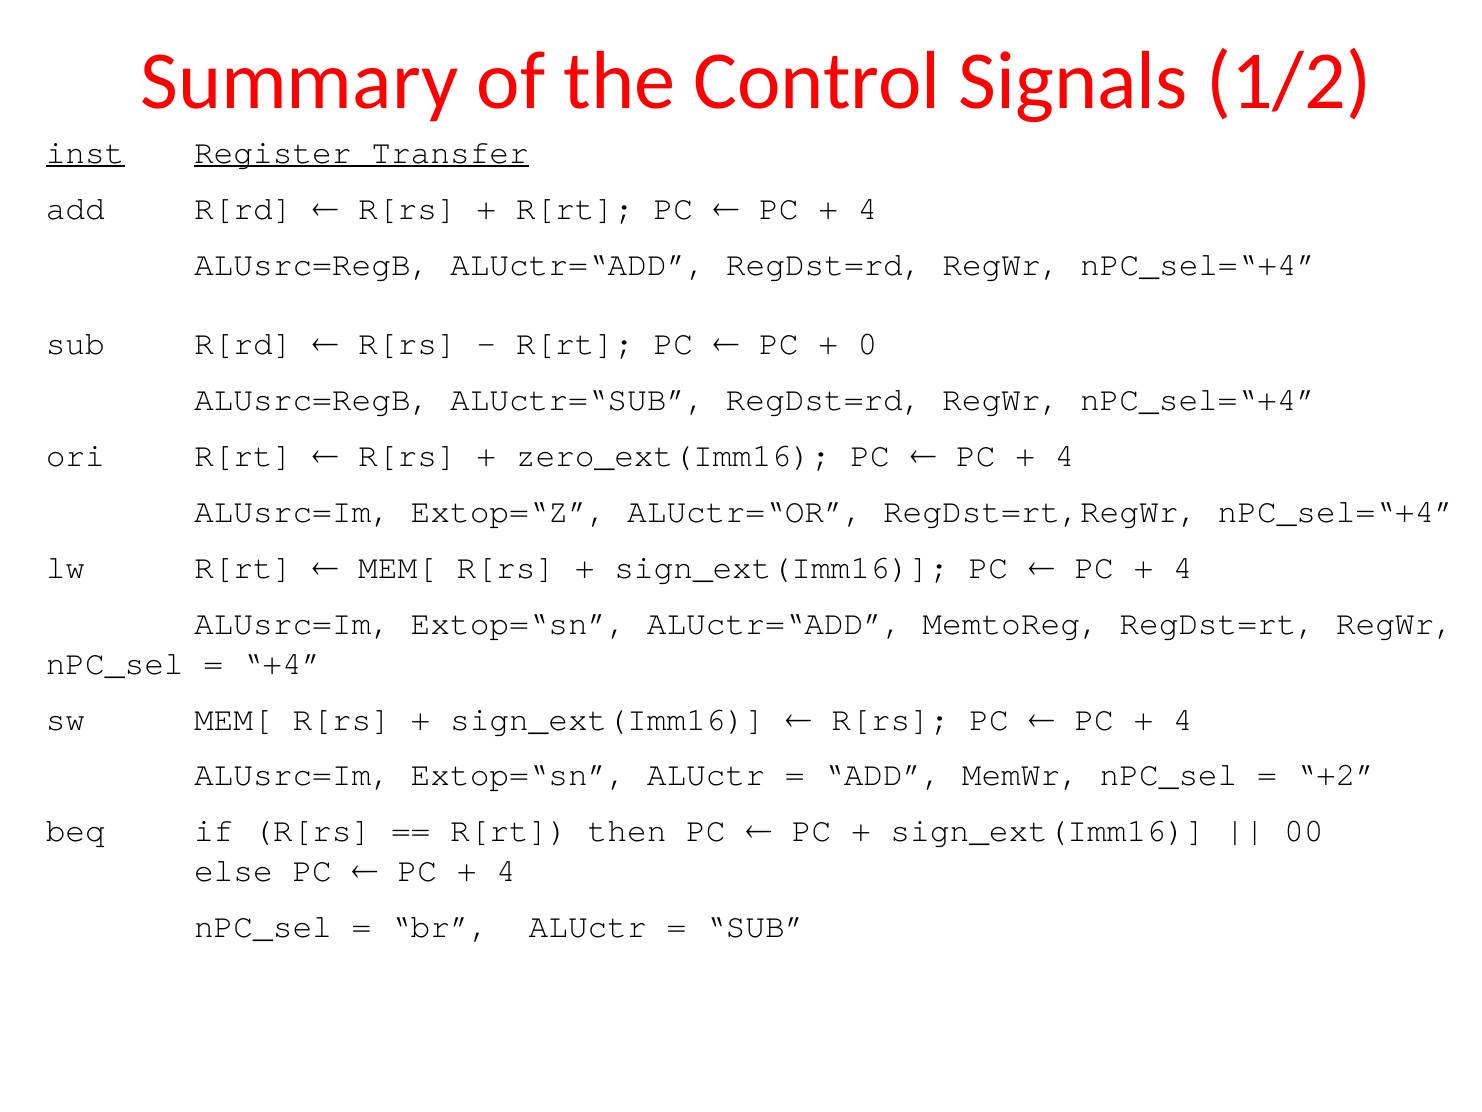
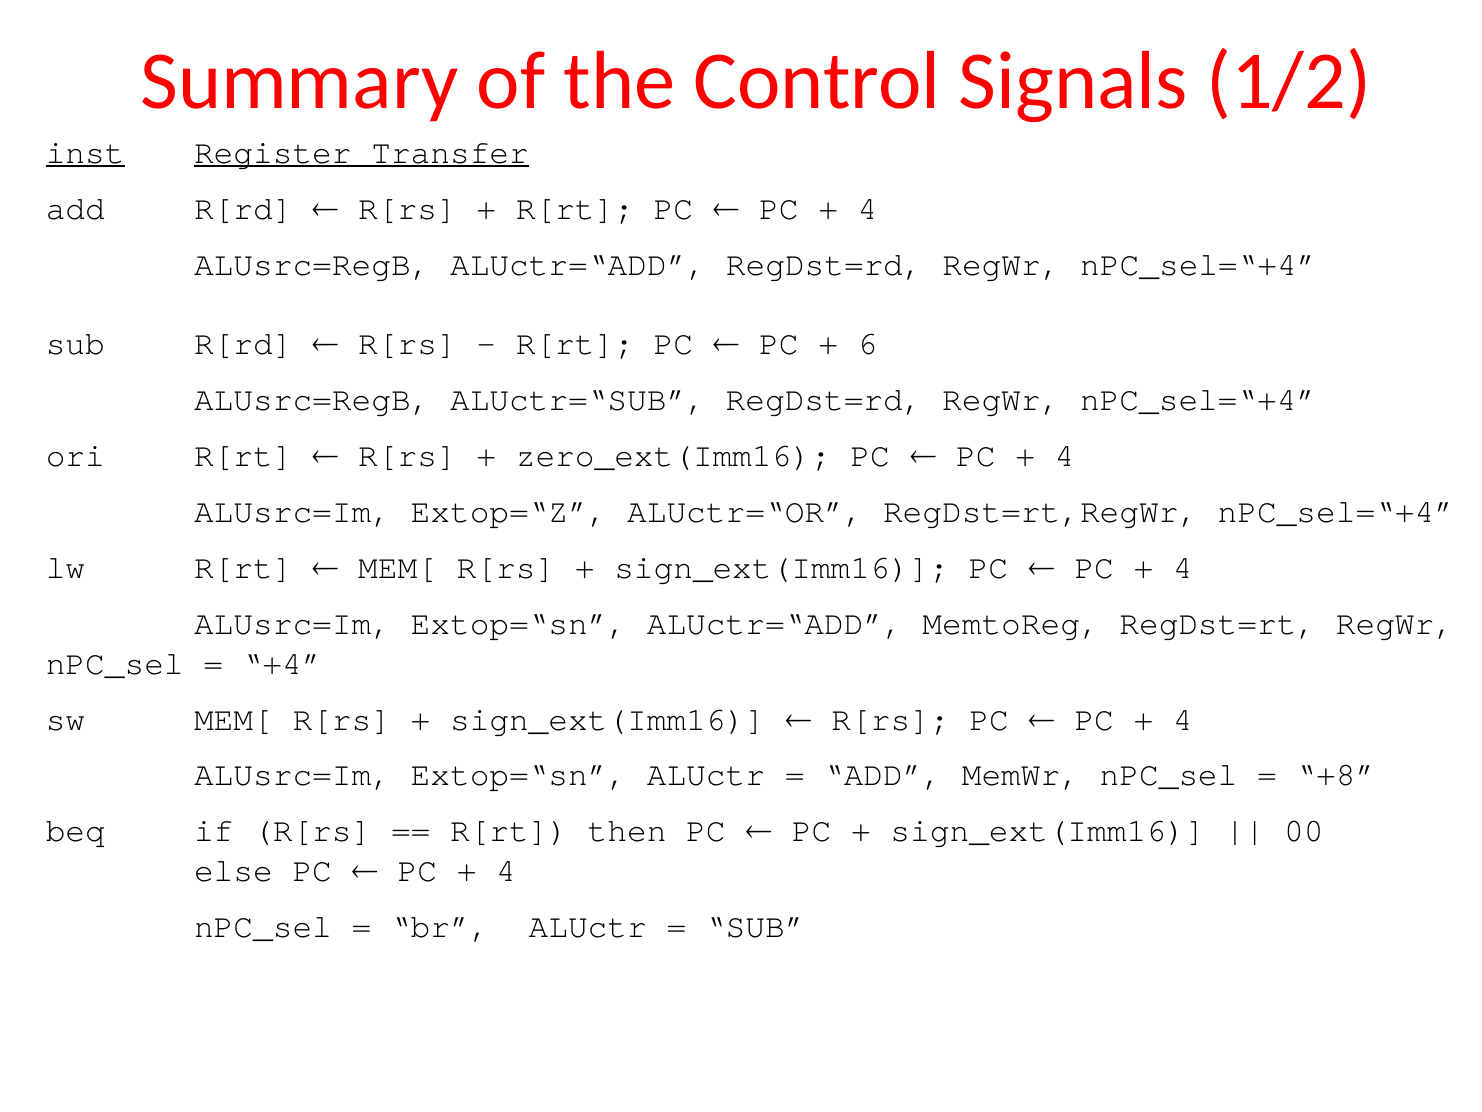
0: 0 -> 6 (867, 344)
+2: +2 -> +8 (1336, 775)
